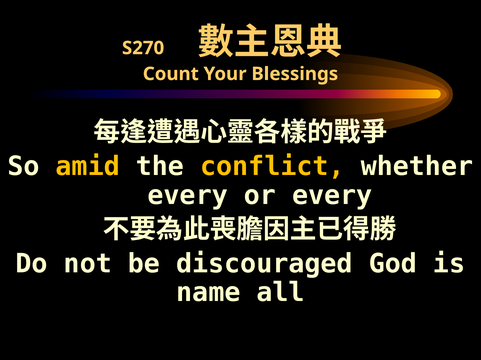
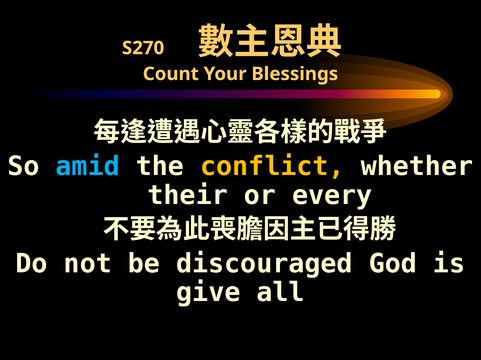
amid colour: yellow -> light blue (88, 167)
every: every -> their (188, 196)
name: name -> give (208, 293)
